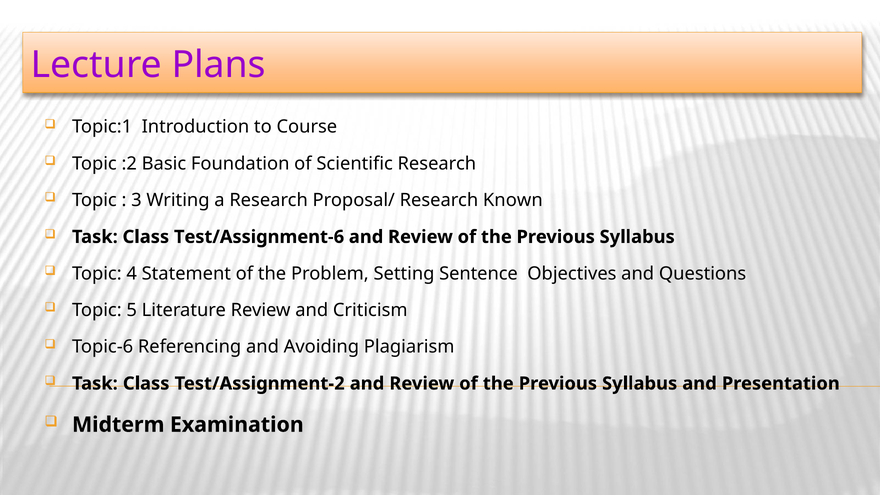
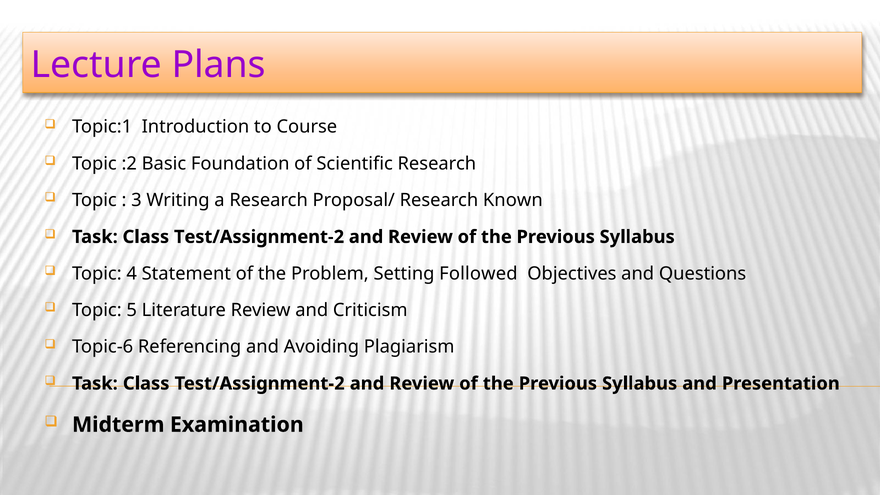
Test/Assignment-6: Test/Assignment-6 -> Test/Assignment-2 (259, 237)
Sentence: Sentence -> Followed (478, 274)
